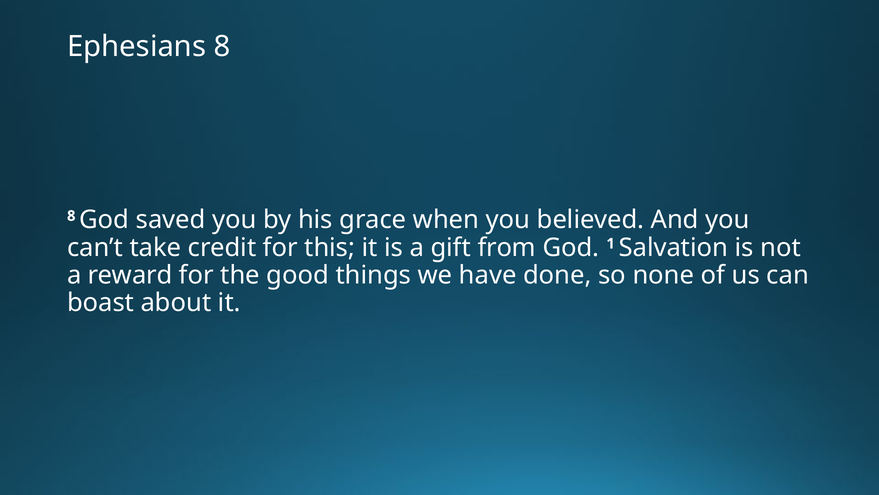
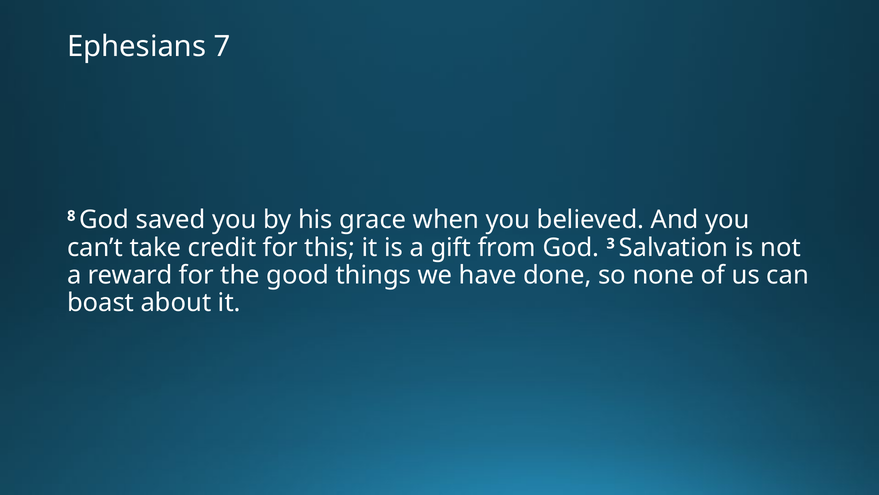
Ephesians 8: 8 -> 7 (222, 47)
1: 1 -> 3 (611, 243)
